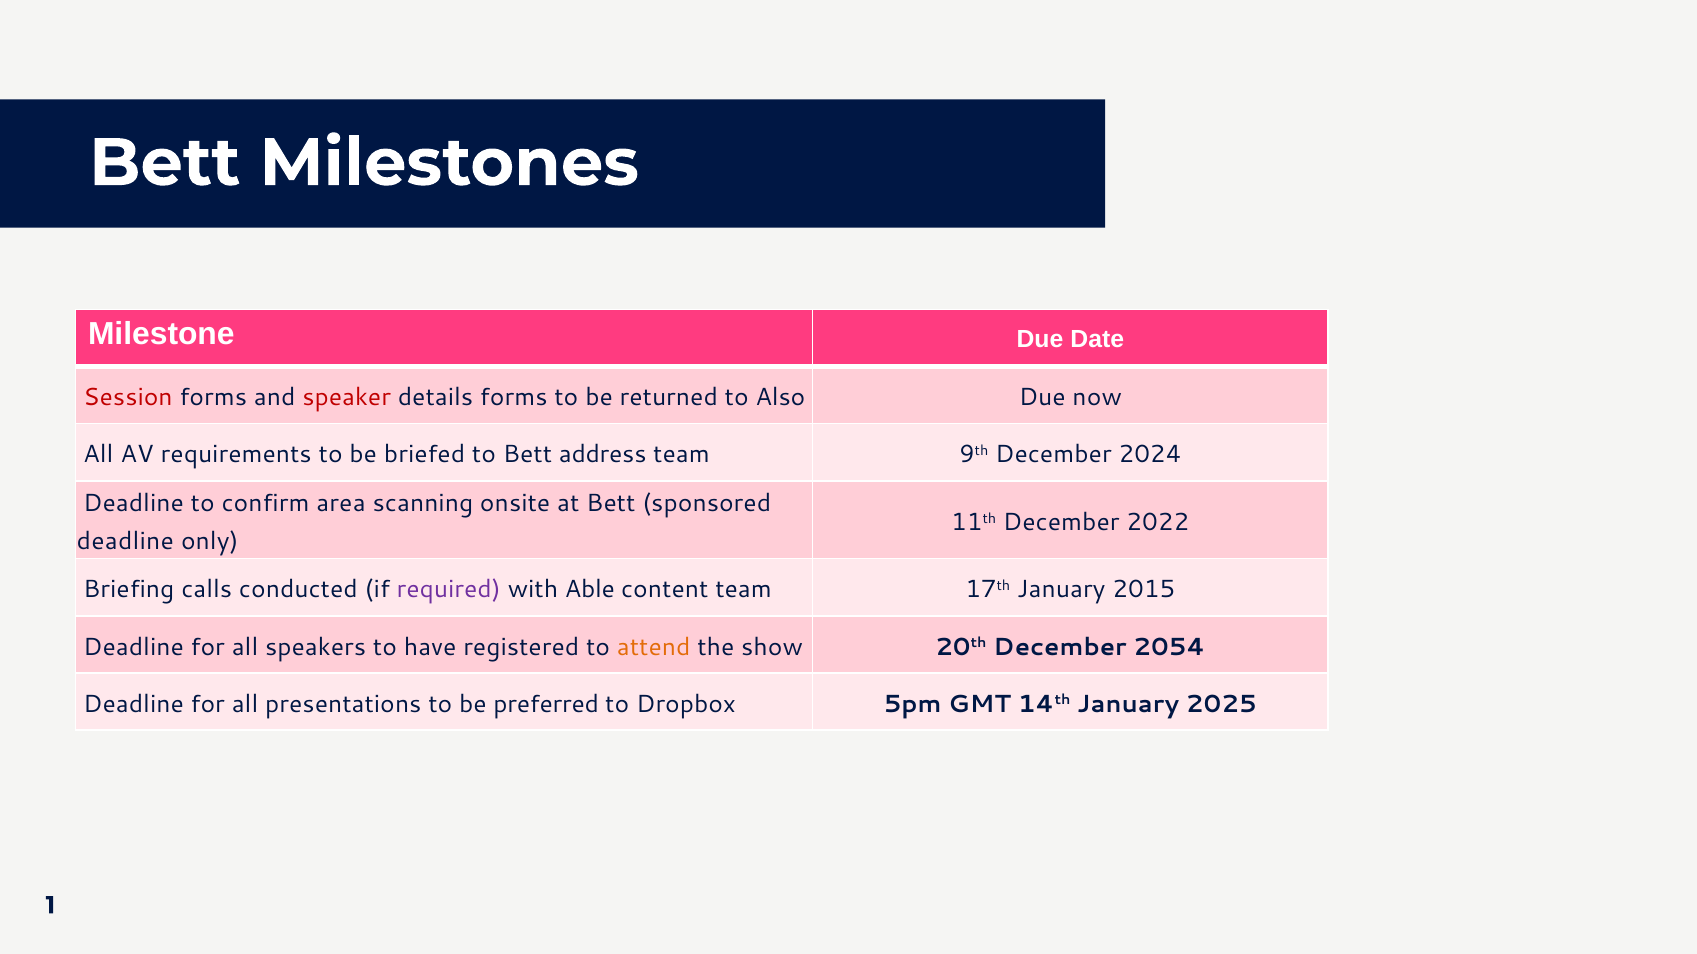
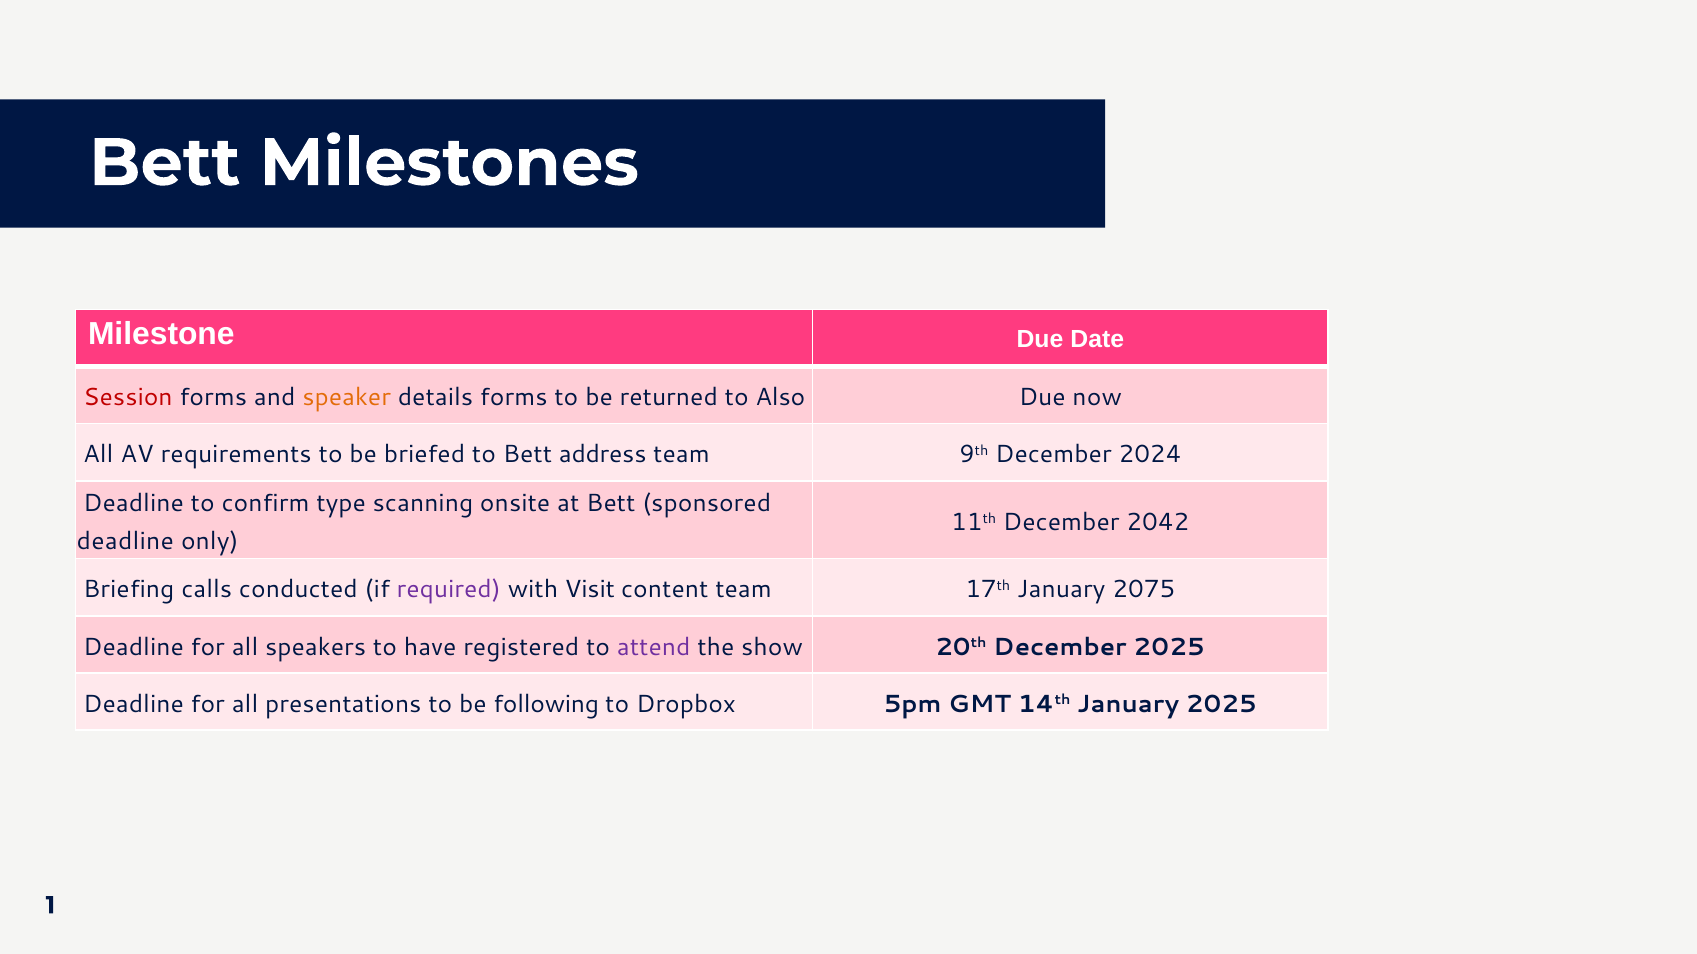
speaker colour: red -> orange (347, 398)
area: area -> type (341, 504)
2022: 2022 -> 2042 (1158, 523)
Able: Able -> Visit (590, 590)
2015: 2015 -> 2075 (1144, 590)
attend colour: orange -> purple (654, 647)
December 2054: 2054 -> 2025 (1169, 647)
preferred: preferred -> following (546, 704)
